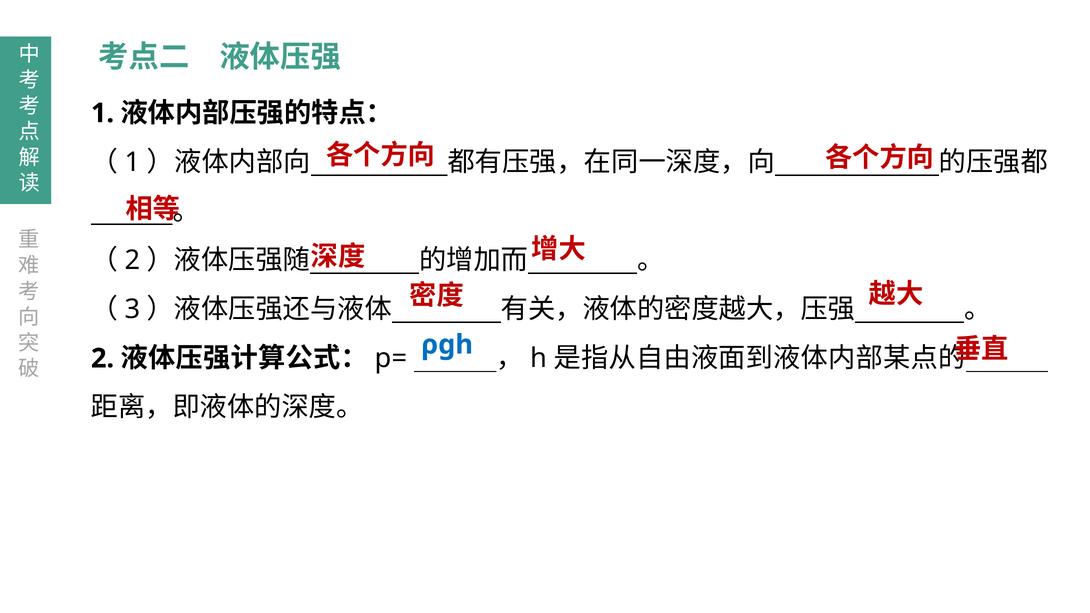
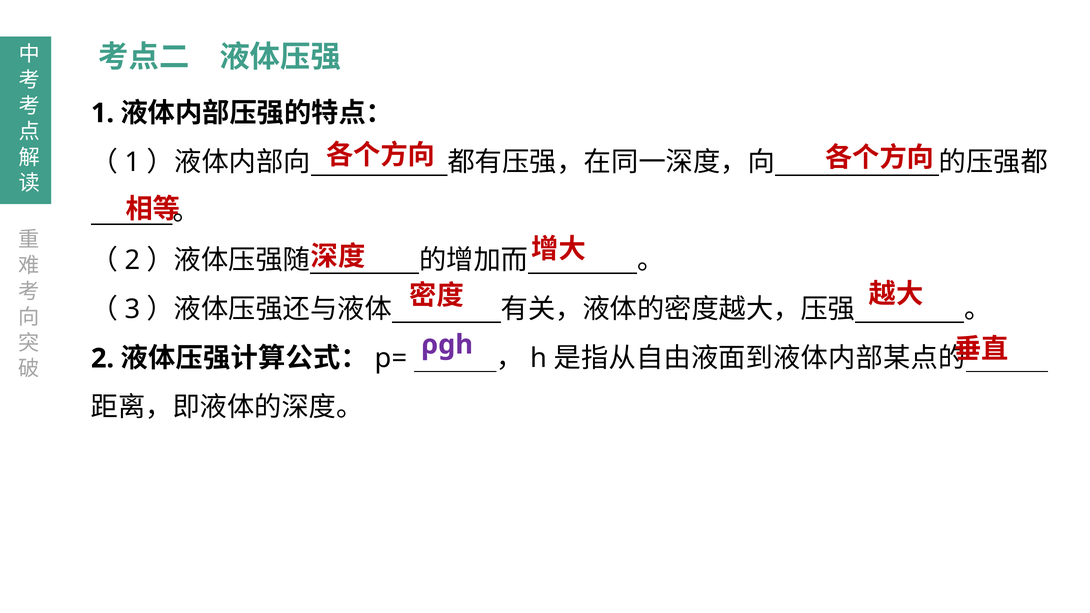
ρgh colour: blue -> purple (447, 345)
